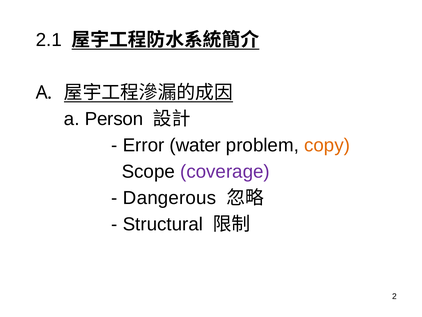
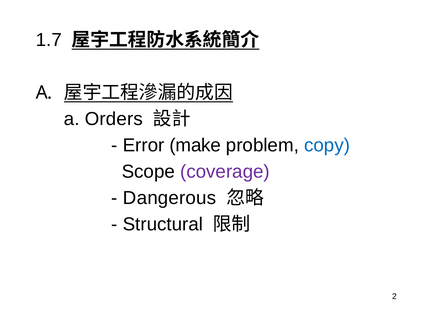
2.1: 2.1 -> 1.7 (49, 40)
Person: Person -> Orders (114, 119)
water: water -> make (195, 145)
copy colour: orange -> blue (327, 145)
